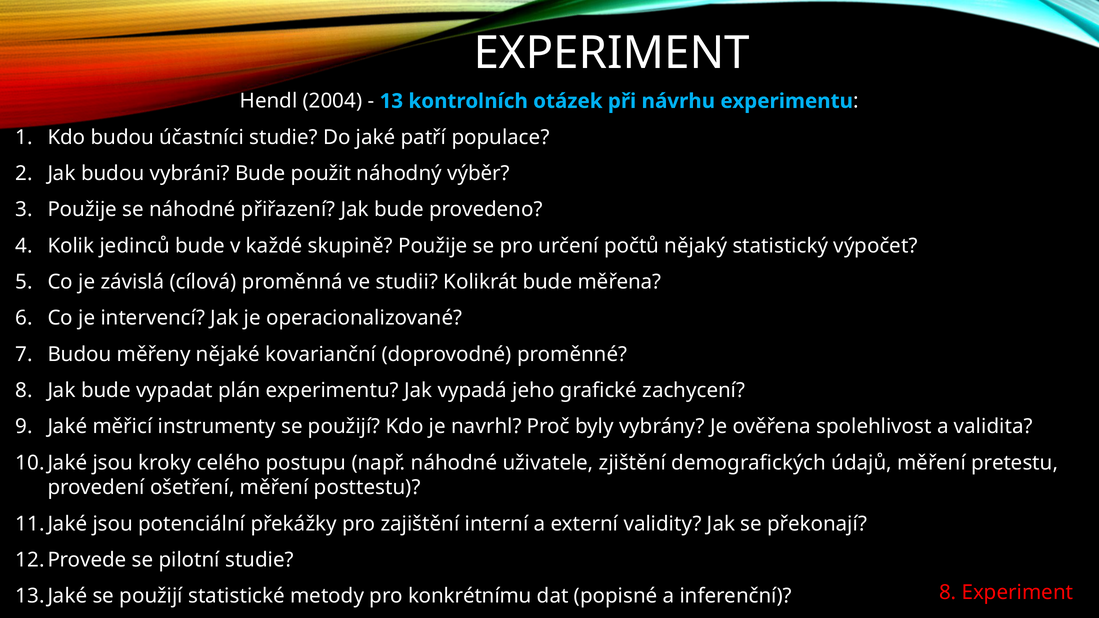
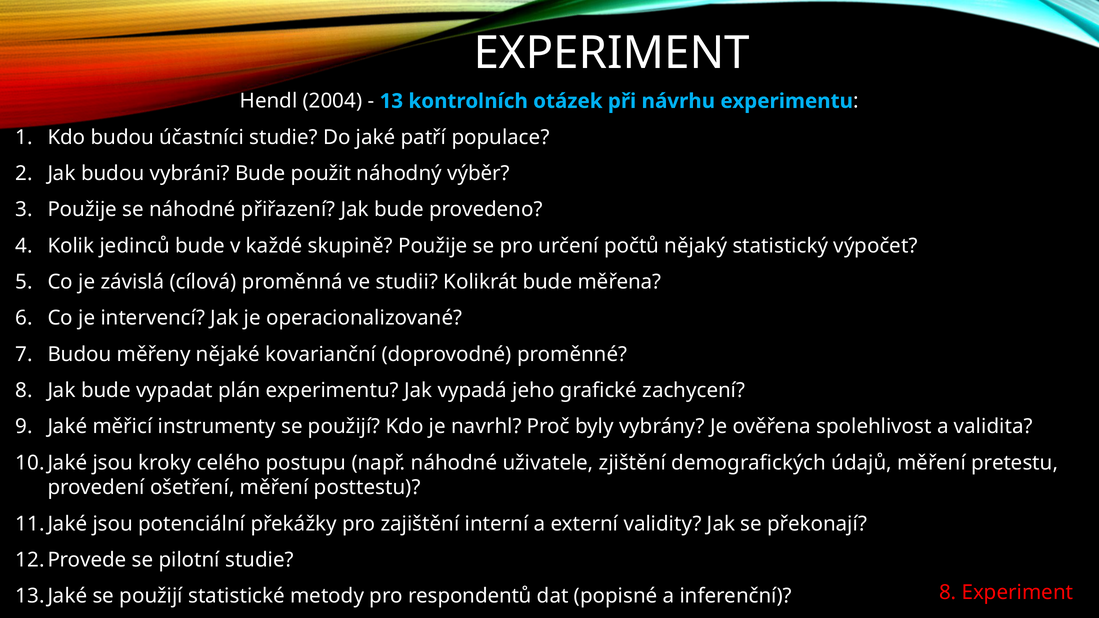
konkrétnímu: konkrétnímu -> respondentů (470, 596)
